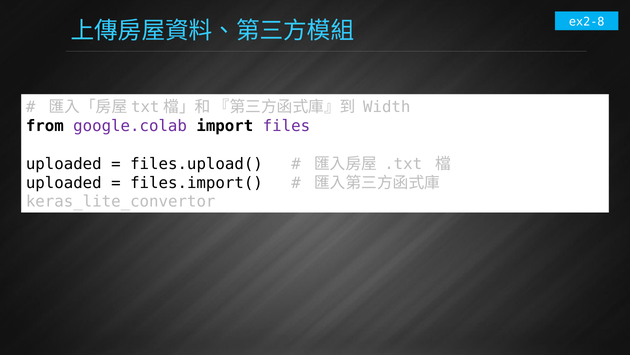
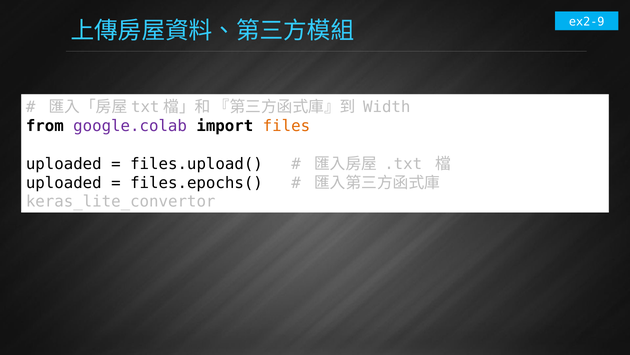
ex2-8: ex2-8 -> ex2-9 (587, 22)
files colour: purple -> orange (286, 126)
files.import(: files.import( -> files.epochs( (196, 183)
